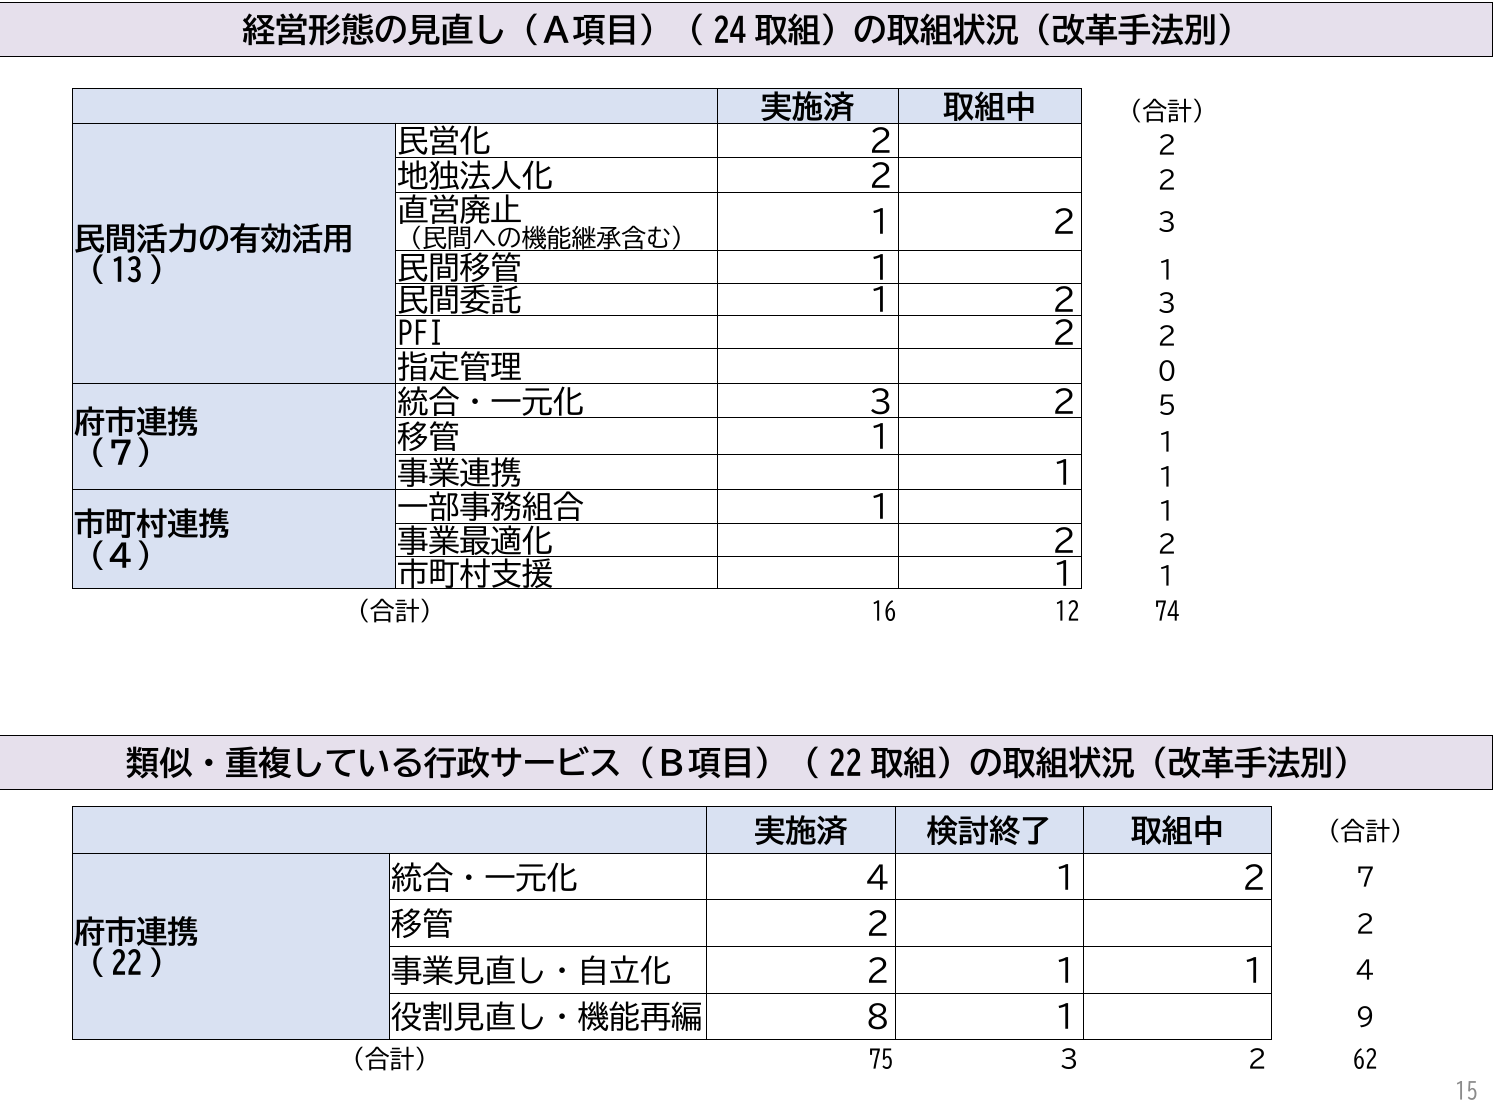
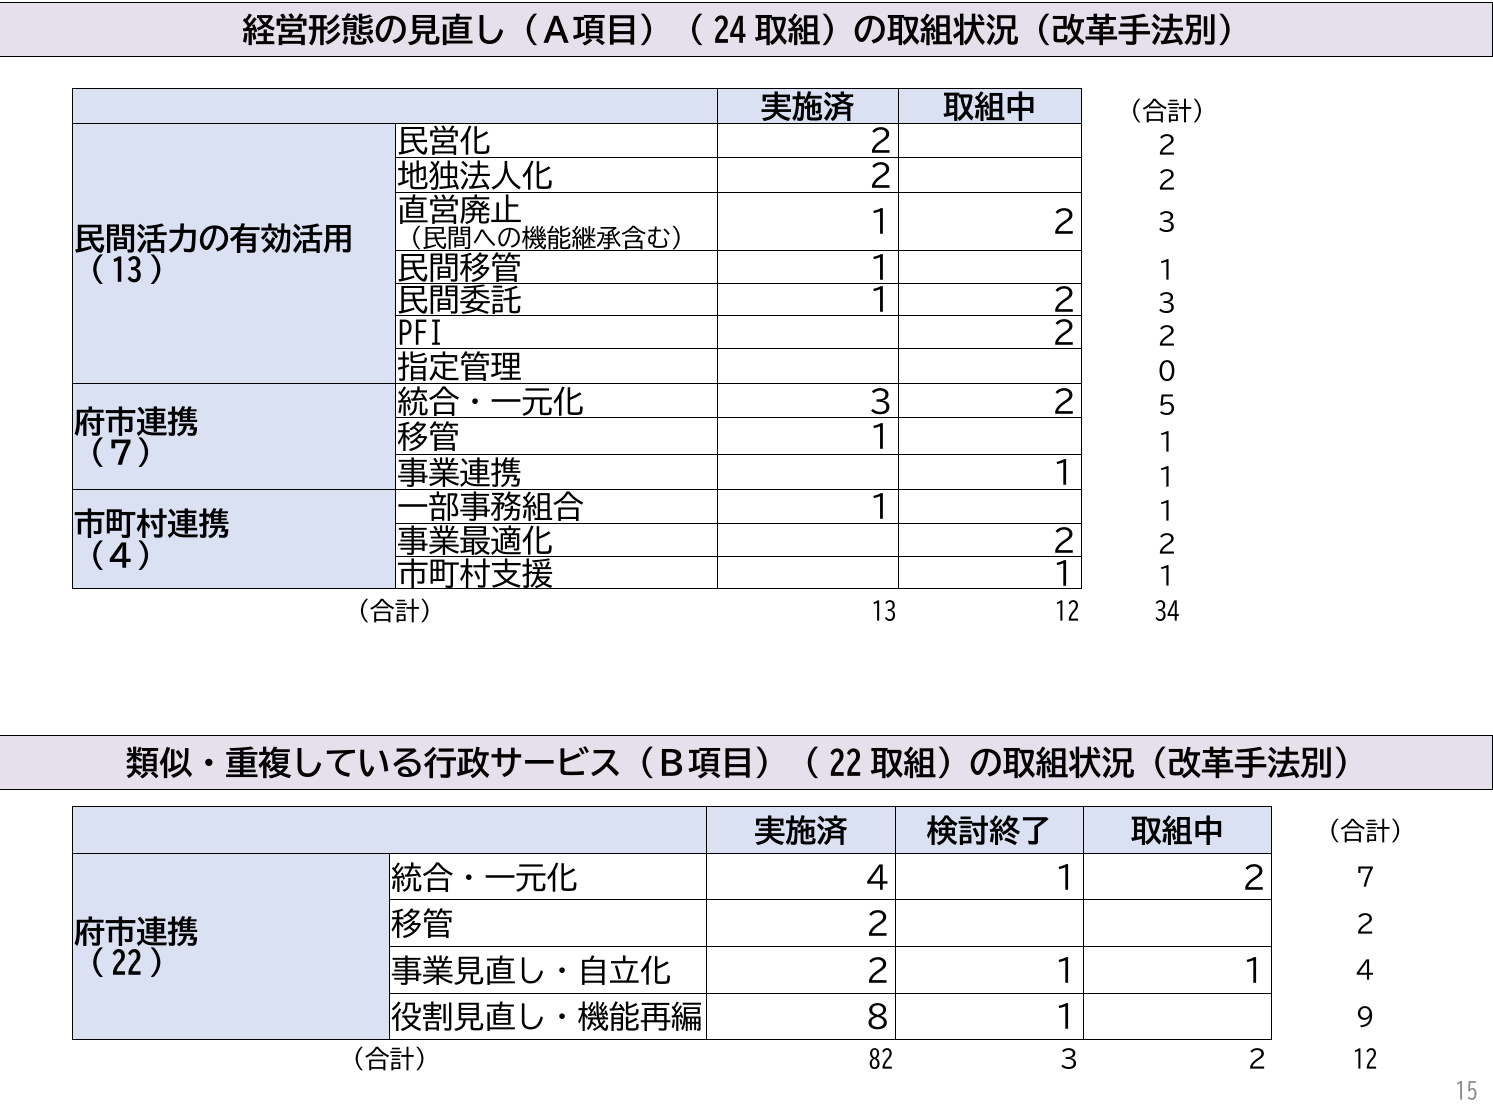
16: 16 -> 13 (884, 612)
74: 74 -> 34 (1167, 612)
75: 75 -> 82 (881, 1060)
２ 62: 62 -> 12 (1365, 1060)
